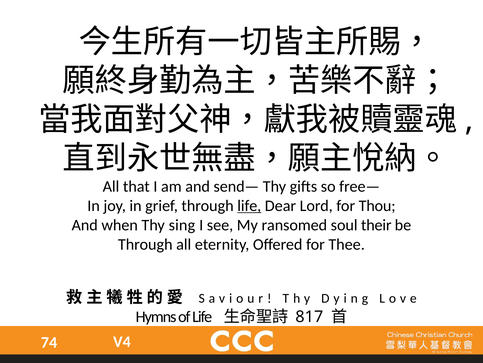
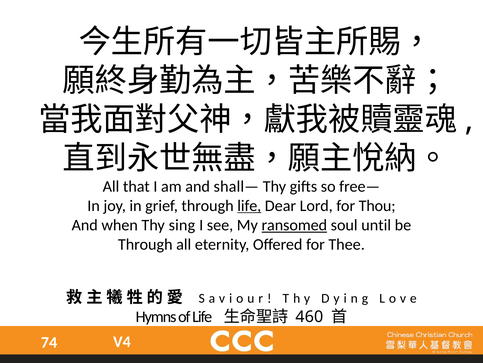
send—: send— -> shall— (236, 186)
ransomed underline: none -> present (294, 225)
their: their -> until (376, 225)
817: 817 -> 460 (309, 316)
